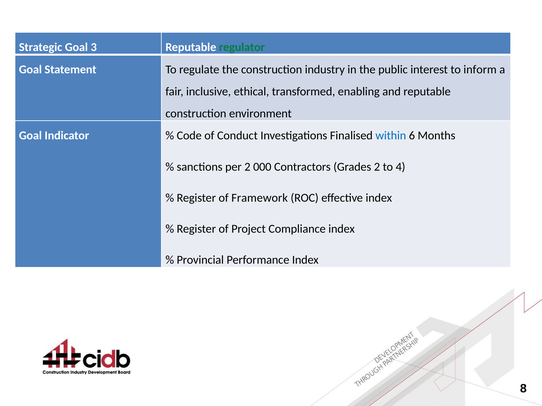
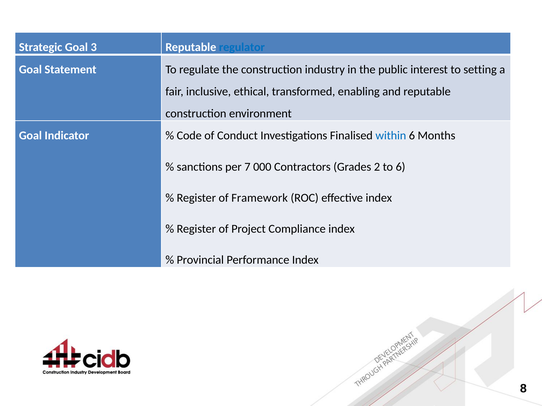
regulator colour: green -> blue (242, 47)
inform: inform -> setting (480, 69)
per 2: 2 -> 7 (247, 167)
to 4: 4 -> 6 (401, 167)
